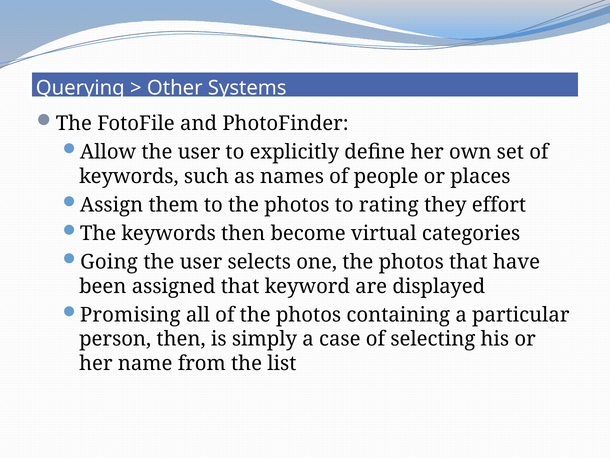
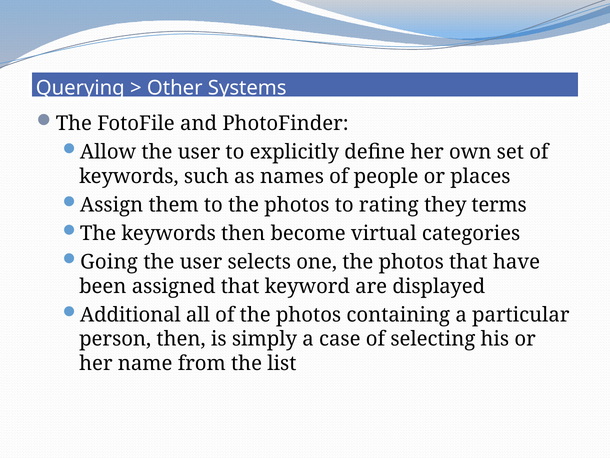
effort: effort -> terms (499, 205)
Promising: Promising -> Additional (130, 314)
